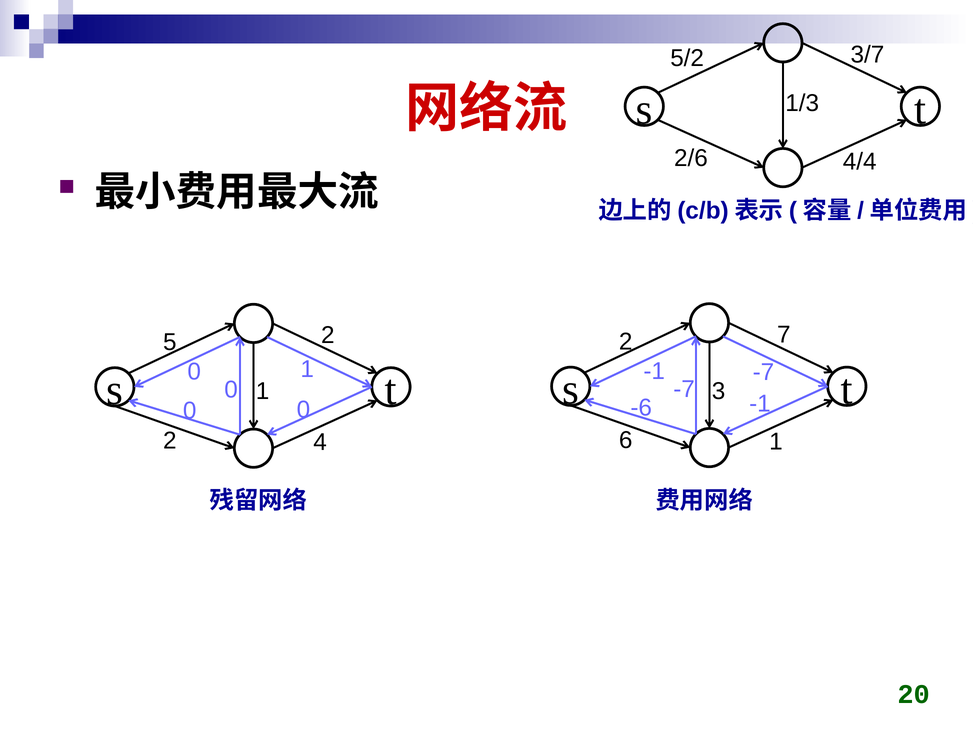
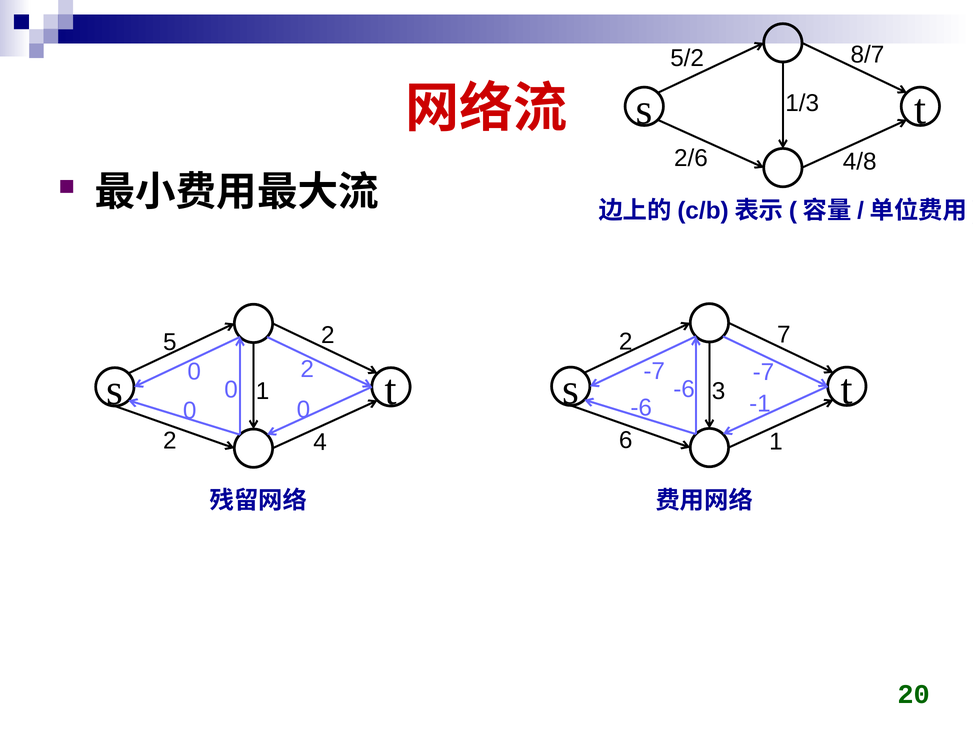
3/7: 3/7 -> 8/7 (867, 55)
4/4: 4/4 -> 4/8 (860, 162)
-1: -1 -> -7 (654, 371)
0 1: 1 -> 2 (307, 369)
-7: -7 -> -6 (684, 389)
